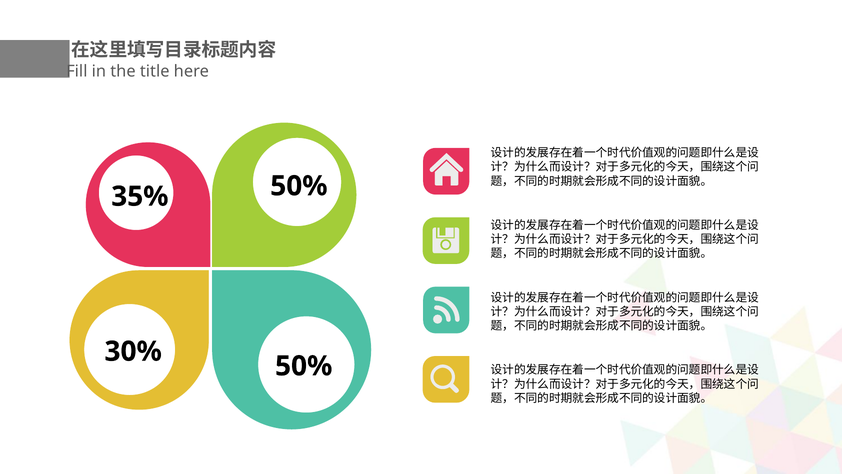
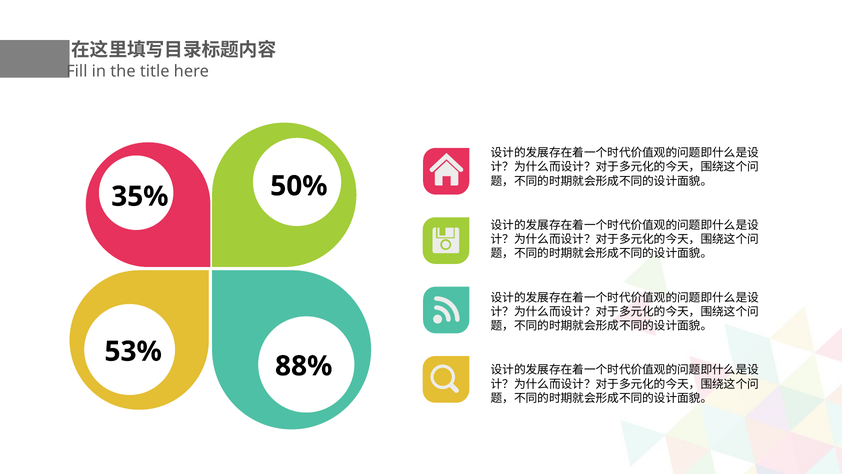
30%: 30% -> 53% (133, 351)
50%: 50% -> 88% (304, 366)
